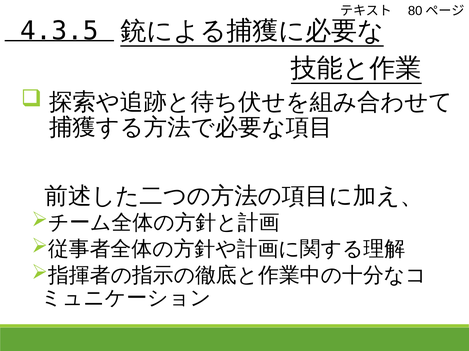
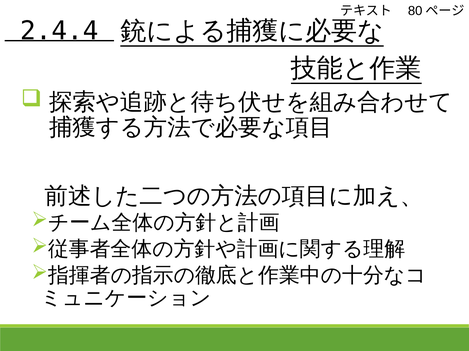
4.3.5: 4.3.5 -> 2.4.4 (59, 31)
